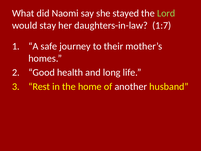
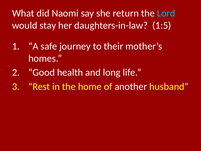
stayed: stayed -> return (126, 13)
Lord colour: light green -> light blue (166, 13)
1:7: 1:7 -> 1:5 (162, 25)
